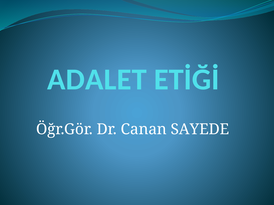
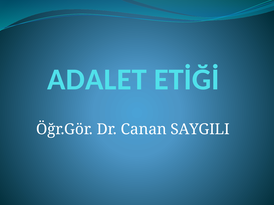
SAYEDE: SAYEDE -> SAYGILI (200, 130)
